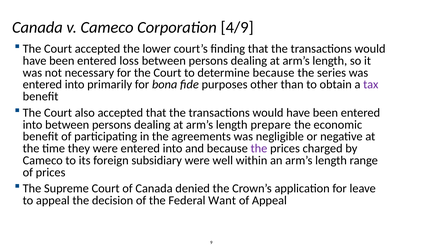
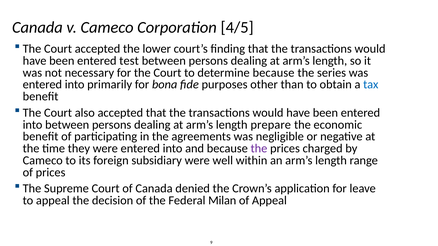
4/9: 4/9 -> 4/5 (237, 28)
loss: loss -> test (129, 61)
tax colour: purple -> blue (371, 85)
Want: Want -> Milan (222, 201)
